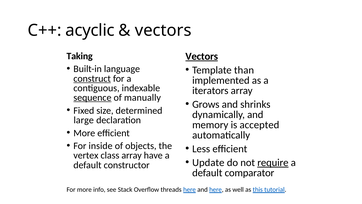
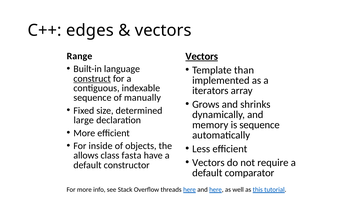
acyclic: acyclic -> edges (90, 30)
Taking: Taking -> Range (80, 56)
sequence underline: present -> none (92, 97)
is accepted: accepted -> sequence (260, 125)
vertex: vertex -> allows (86, 155)
class array: array -> fasta (131, 155)
Update: Update -> Vectors (208, 162)
require underline: present -> none (273, 162)
